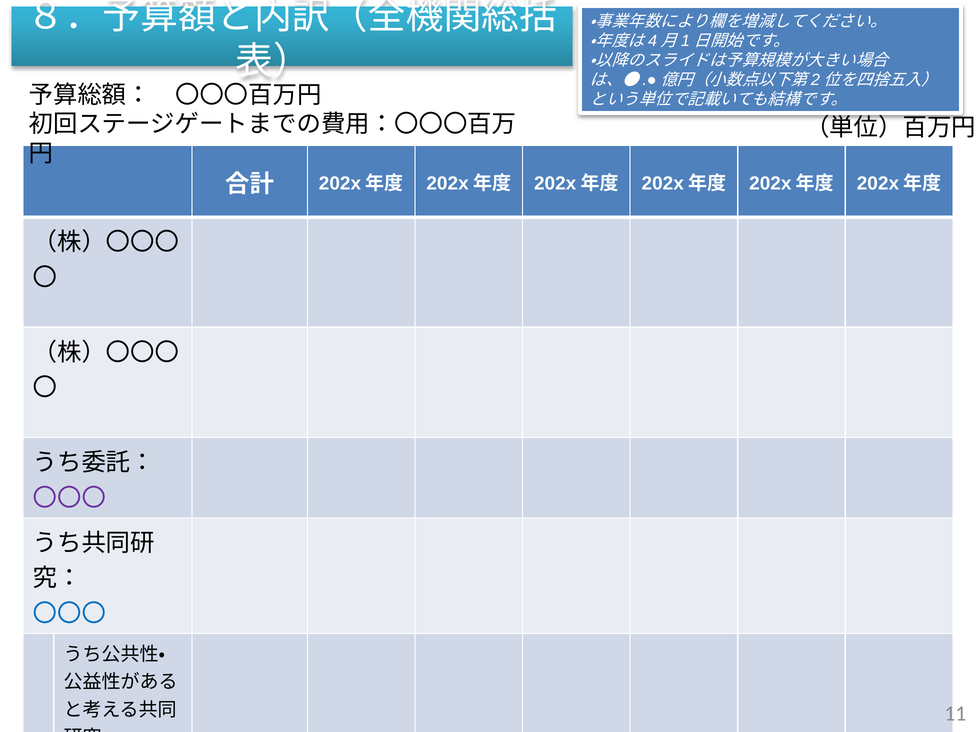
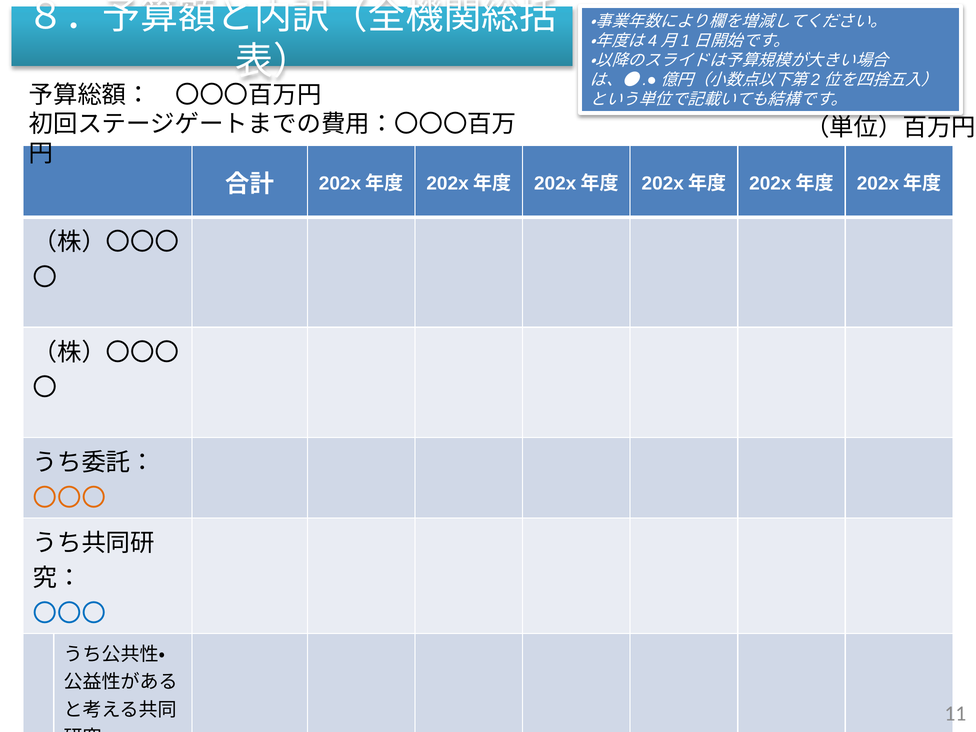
〇〇〇 colour: purple -> orange (69, 498)
